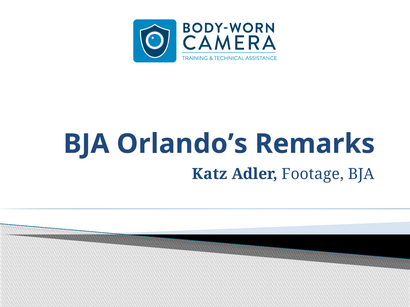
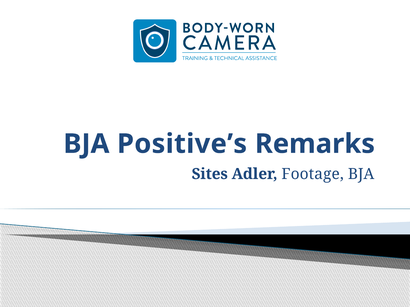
Orlando’s: Orlando’s -> Positive’s (182, 144)
Katz: Katz -> Sites (210, 174)
